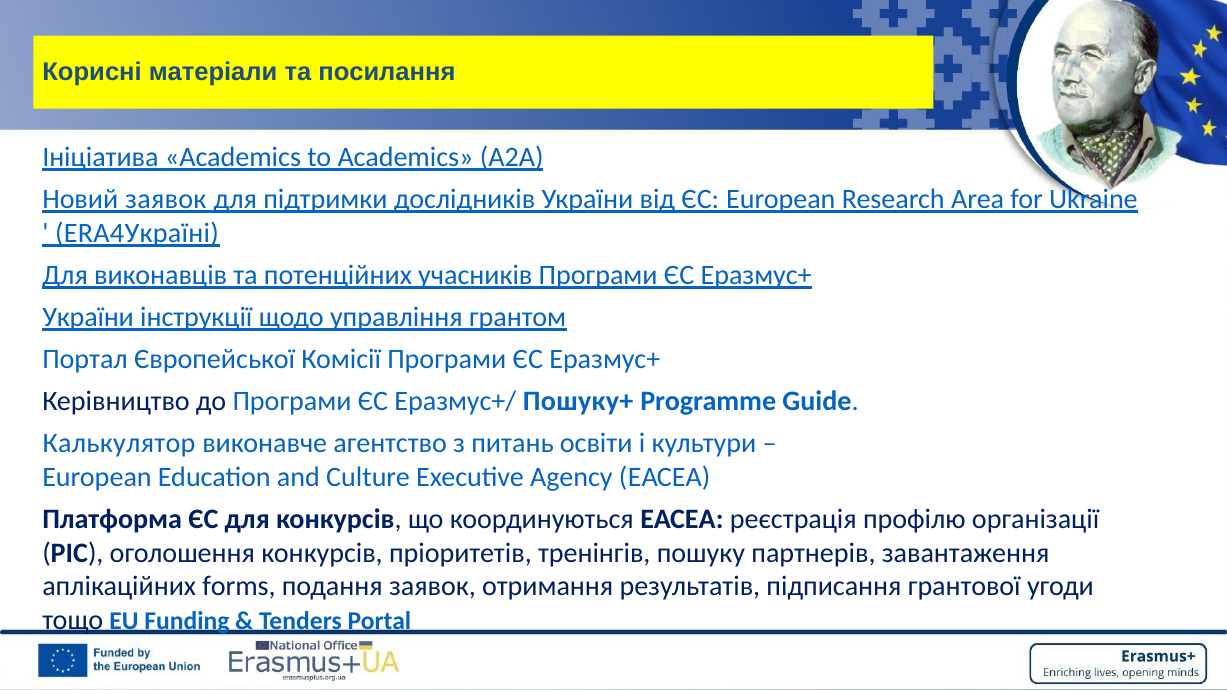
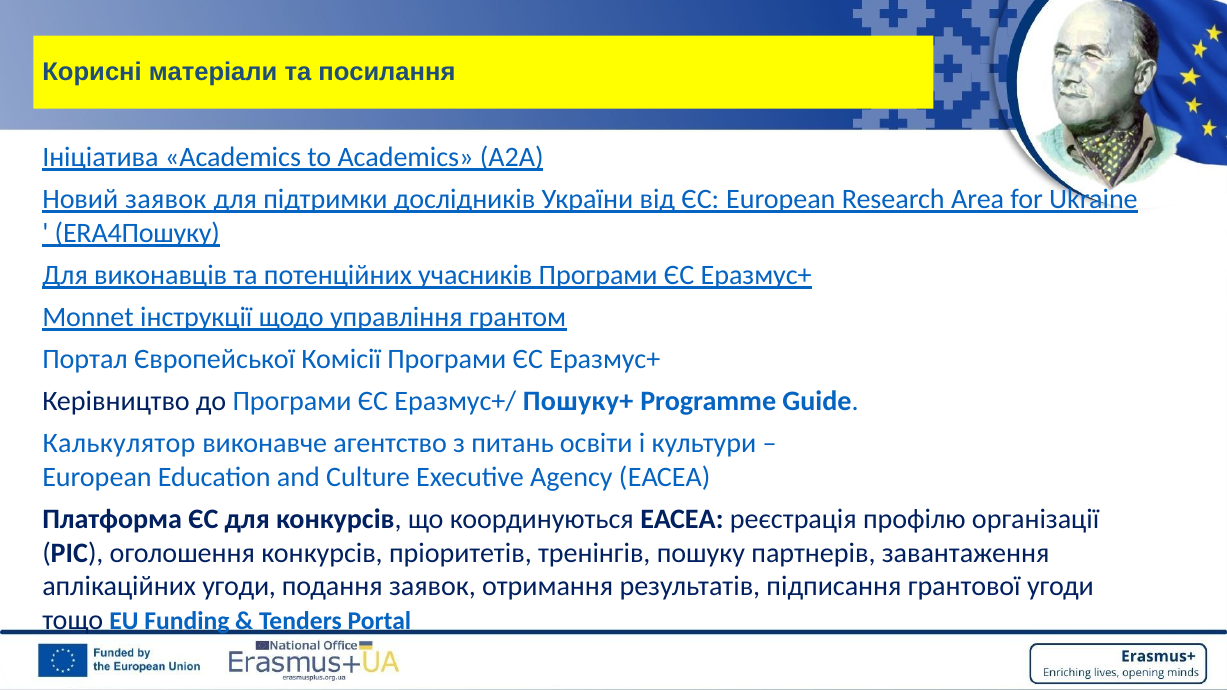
ERA4Україні: ERA4Україні -> ERA4Пошуку (137, 234)
України: України -> Monnet (88, 318)
аплікаційних forms: forms -> угоди (239, 587)
